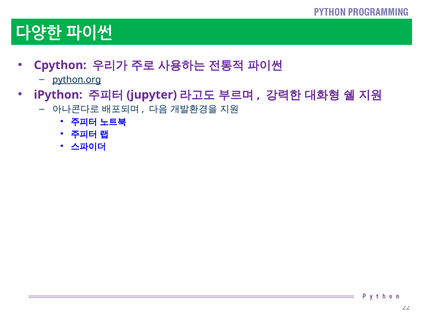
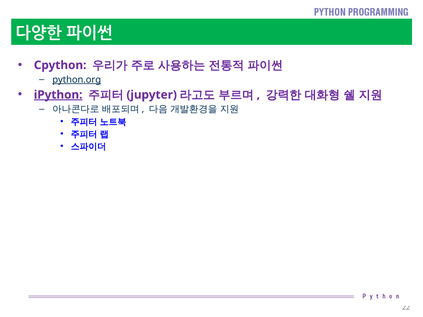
iPython underline: none -> present (58, 95)
